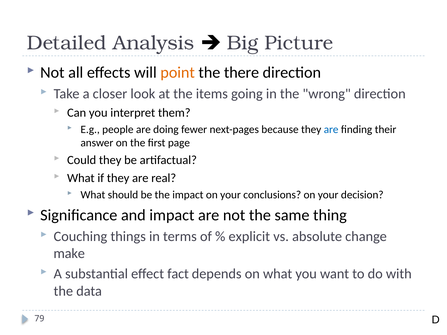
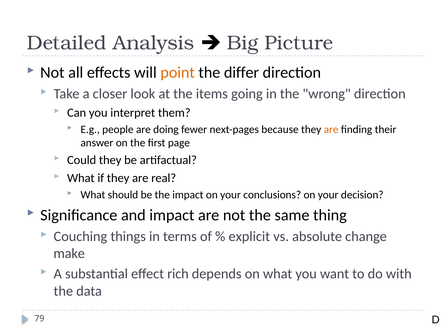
there: there -> differ (242, 73)
are colour: blue -> orange (331, 130)
fact: fact -> rich (178, 274)
